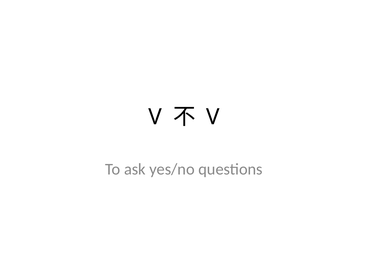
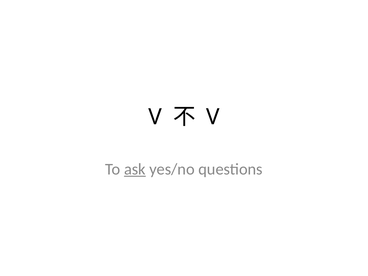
ask underline: none -> present (135, 169)
